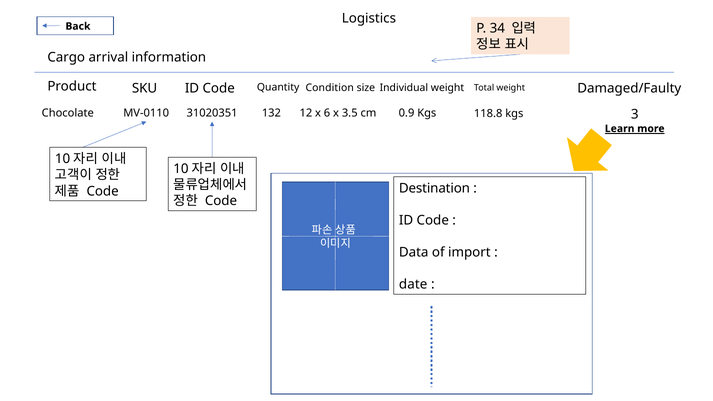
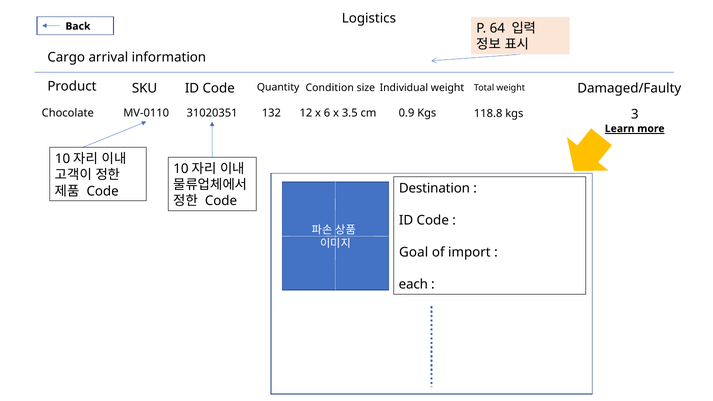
34: 34 -> 64 (497, 29)
Data: Data -> Goal (414, 252)
date: date -> each (413, 284)
